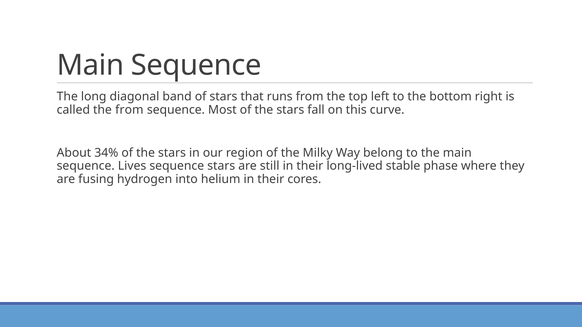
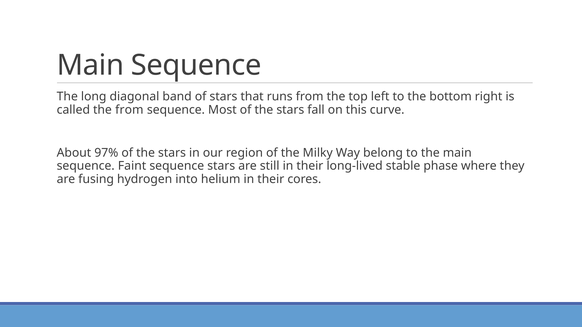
34%: 34% -> 97% (106, 153)
Lives: Lives -> Faint (132, 166)
